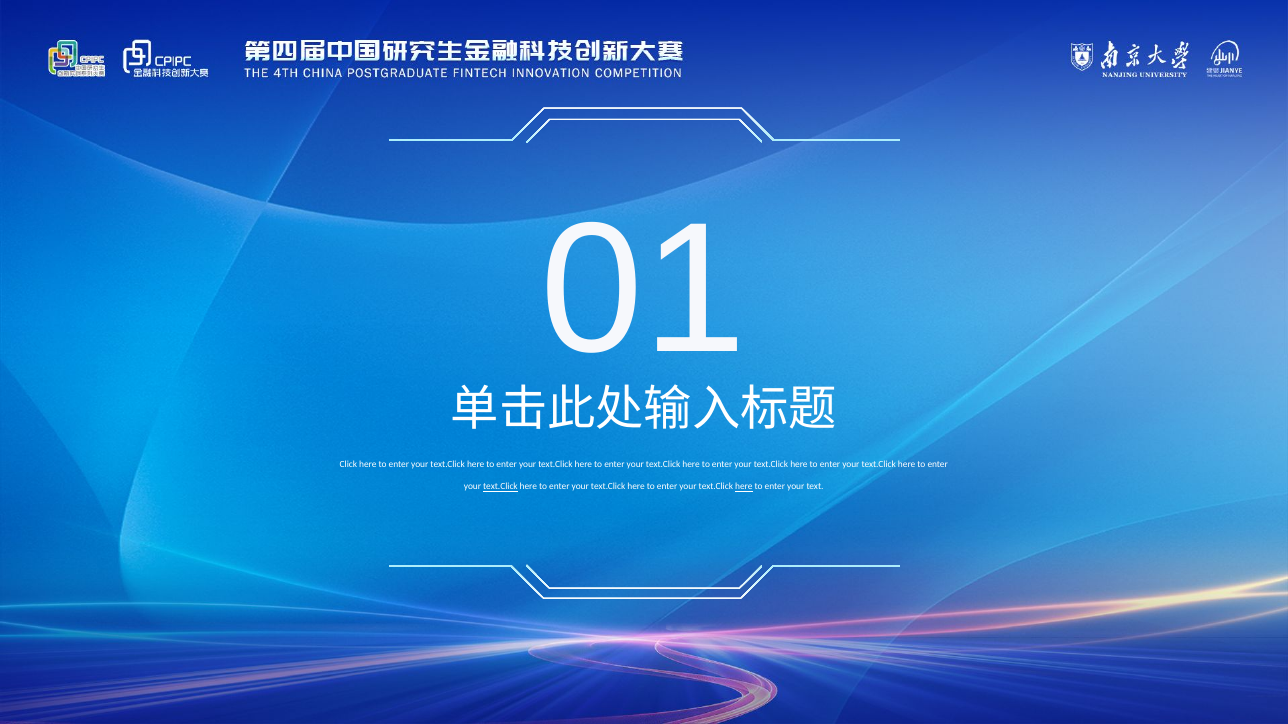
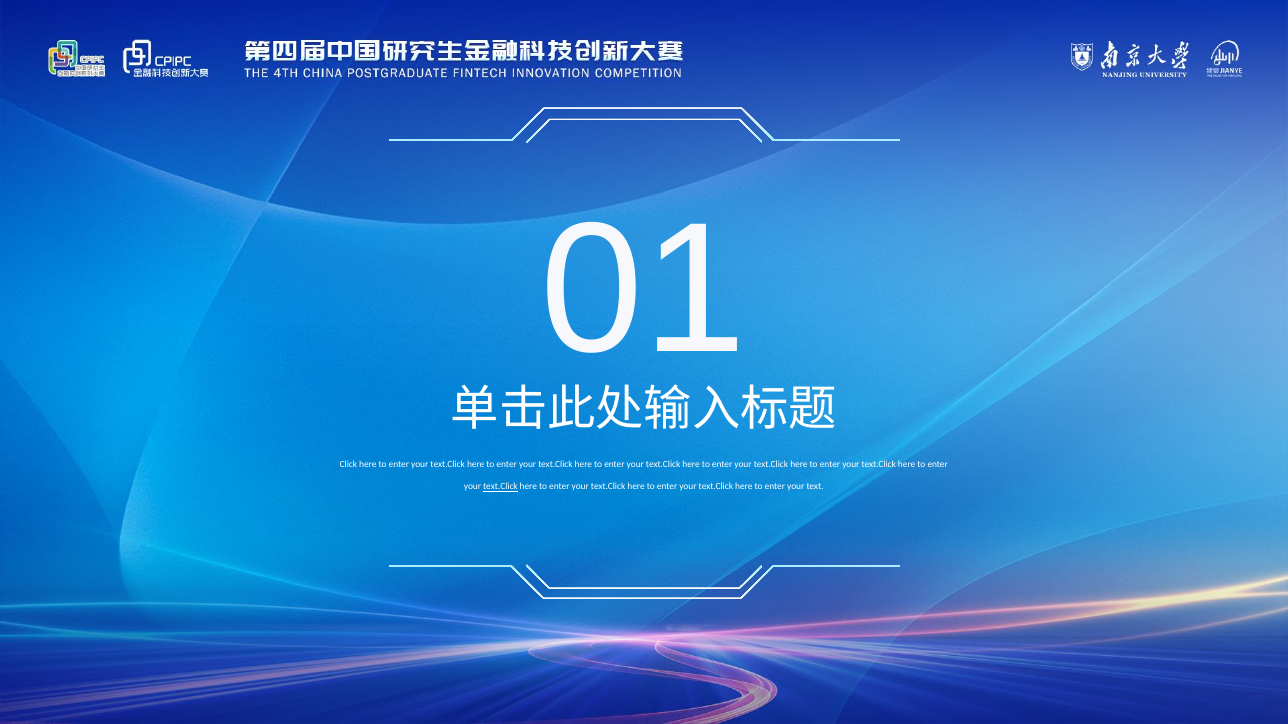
here underline: present -> none (744, 487)
